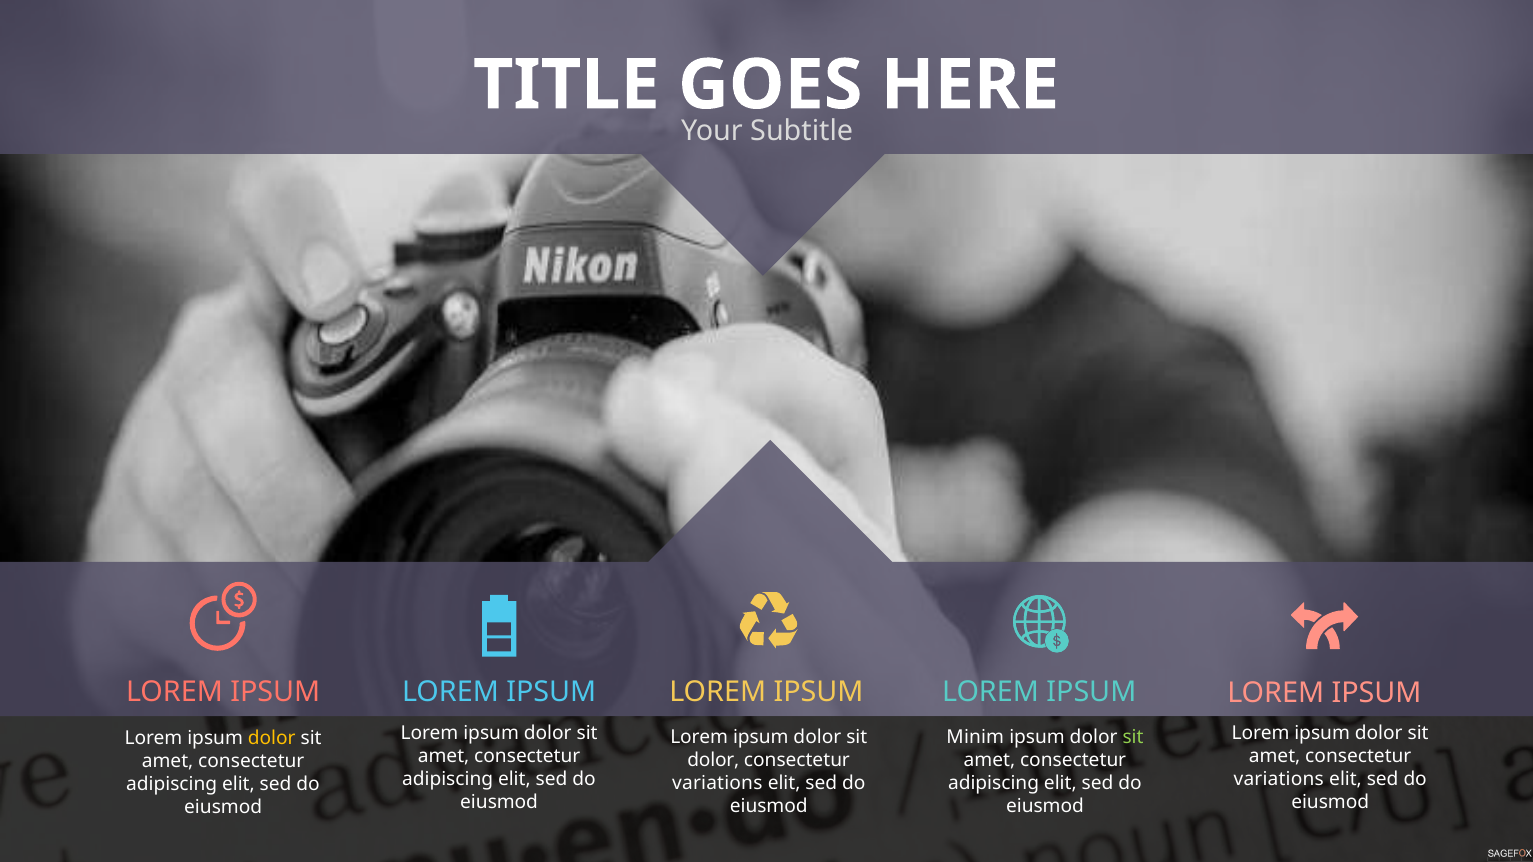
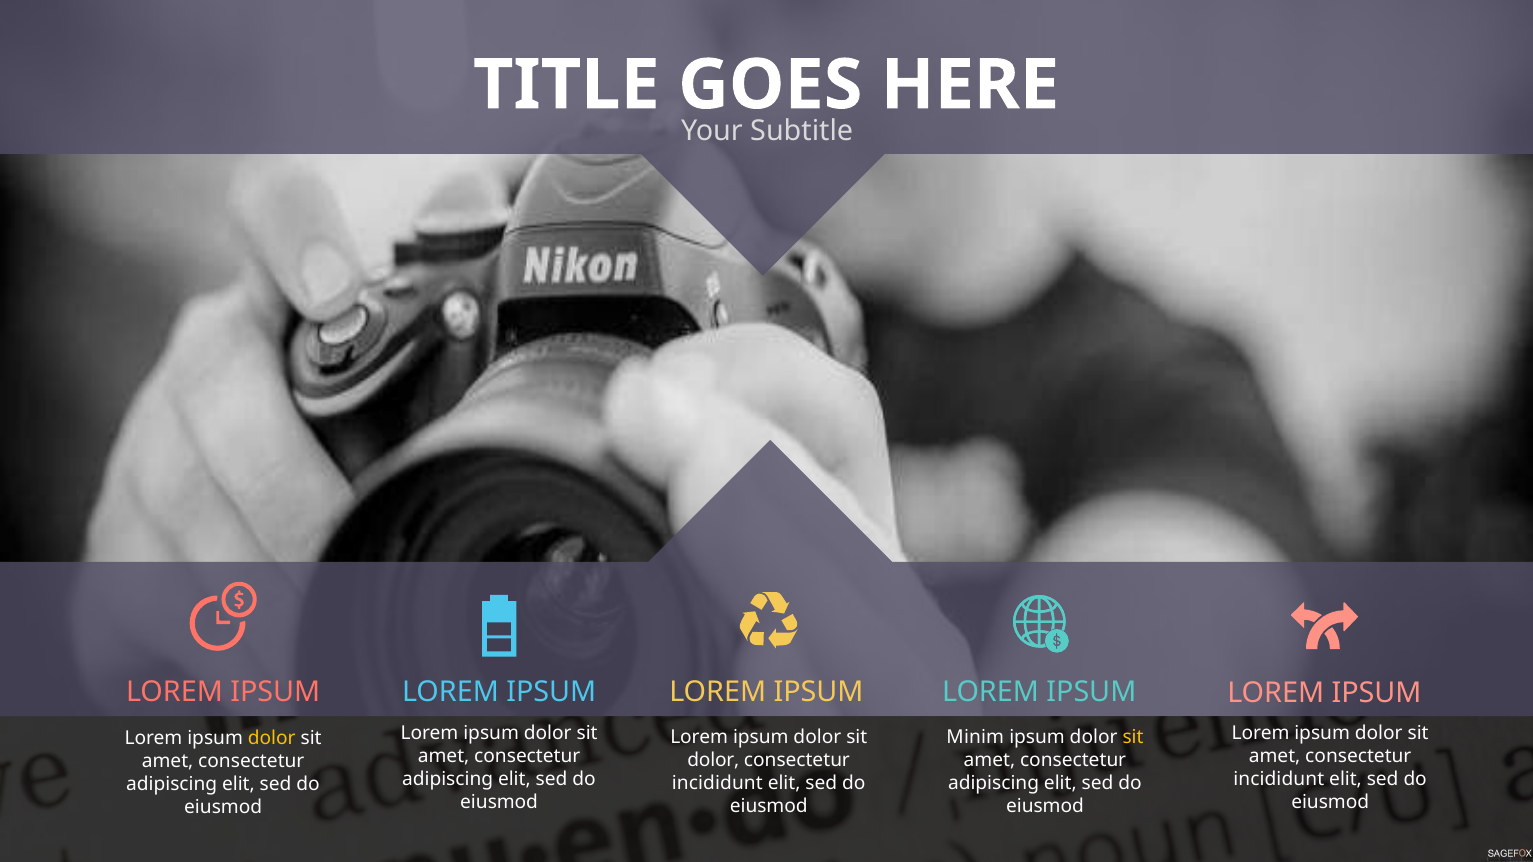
sit colour: light green -> yellow (1133, 738)
variations: variations -> incididunt (1279, 779)
variations: variations -> incididunt (717, 784)
